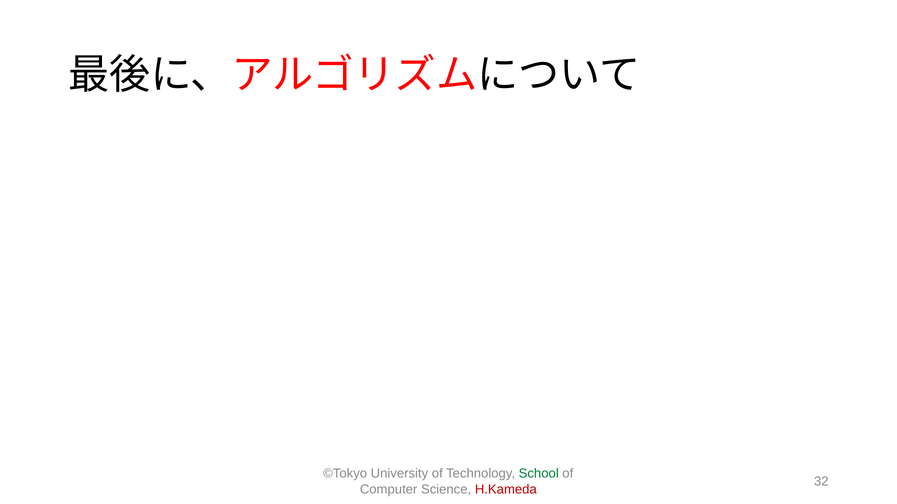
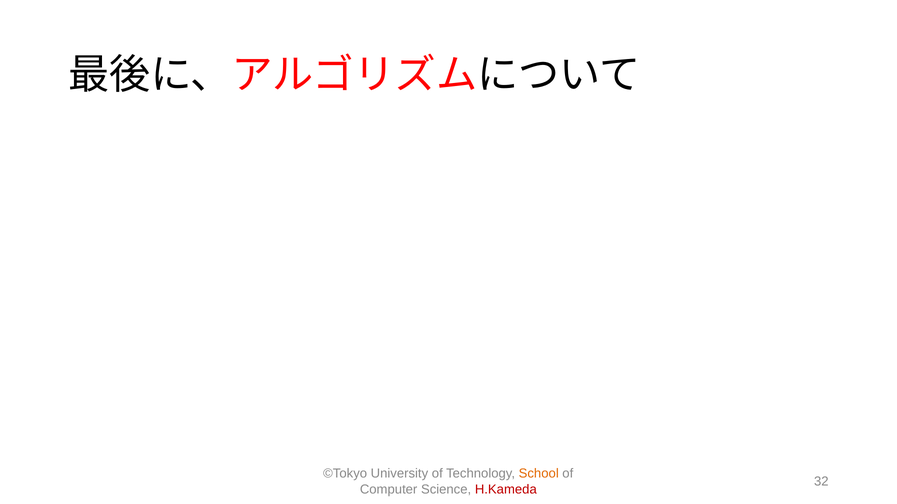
School colour: green -> orange (539, 474)
